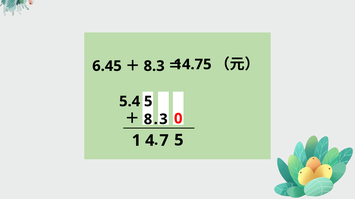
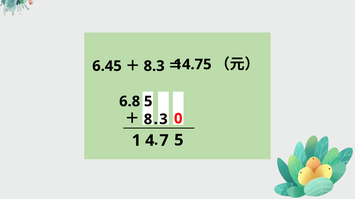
5.4: 5.4 -> 6.8 (130, 102)
